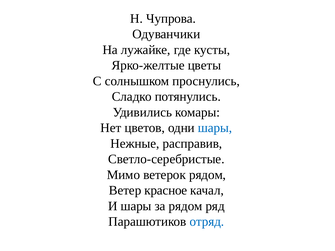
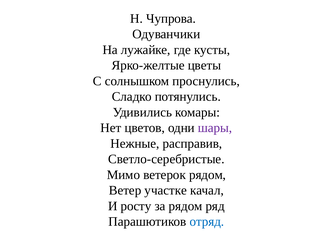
шары colour: blue -> purple (215, 128)
красное: красное -> участке (166, 191)
И шары: шары -> росту (136, 206)
